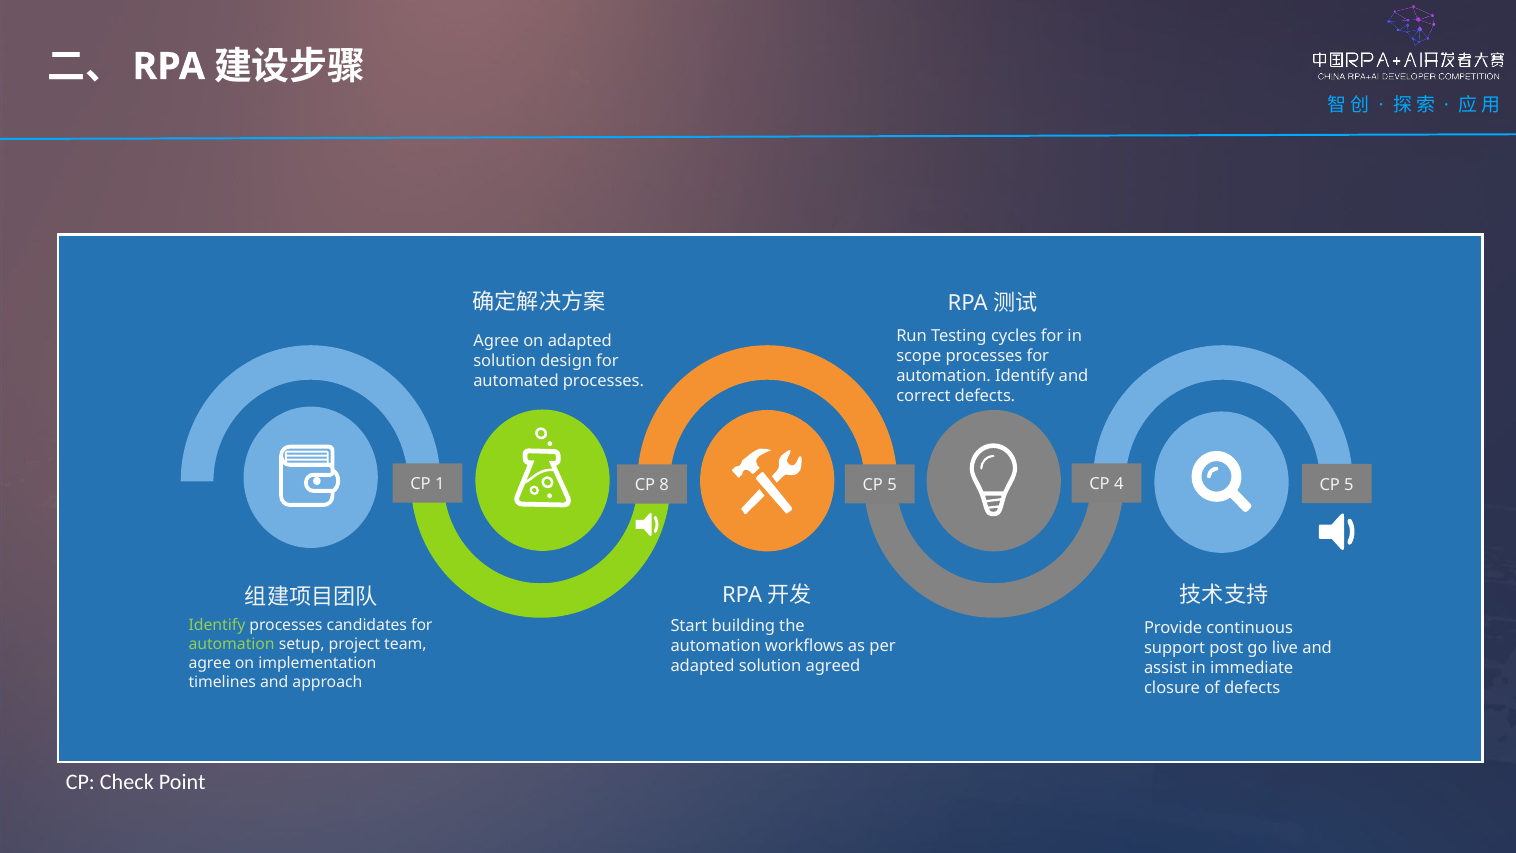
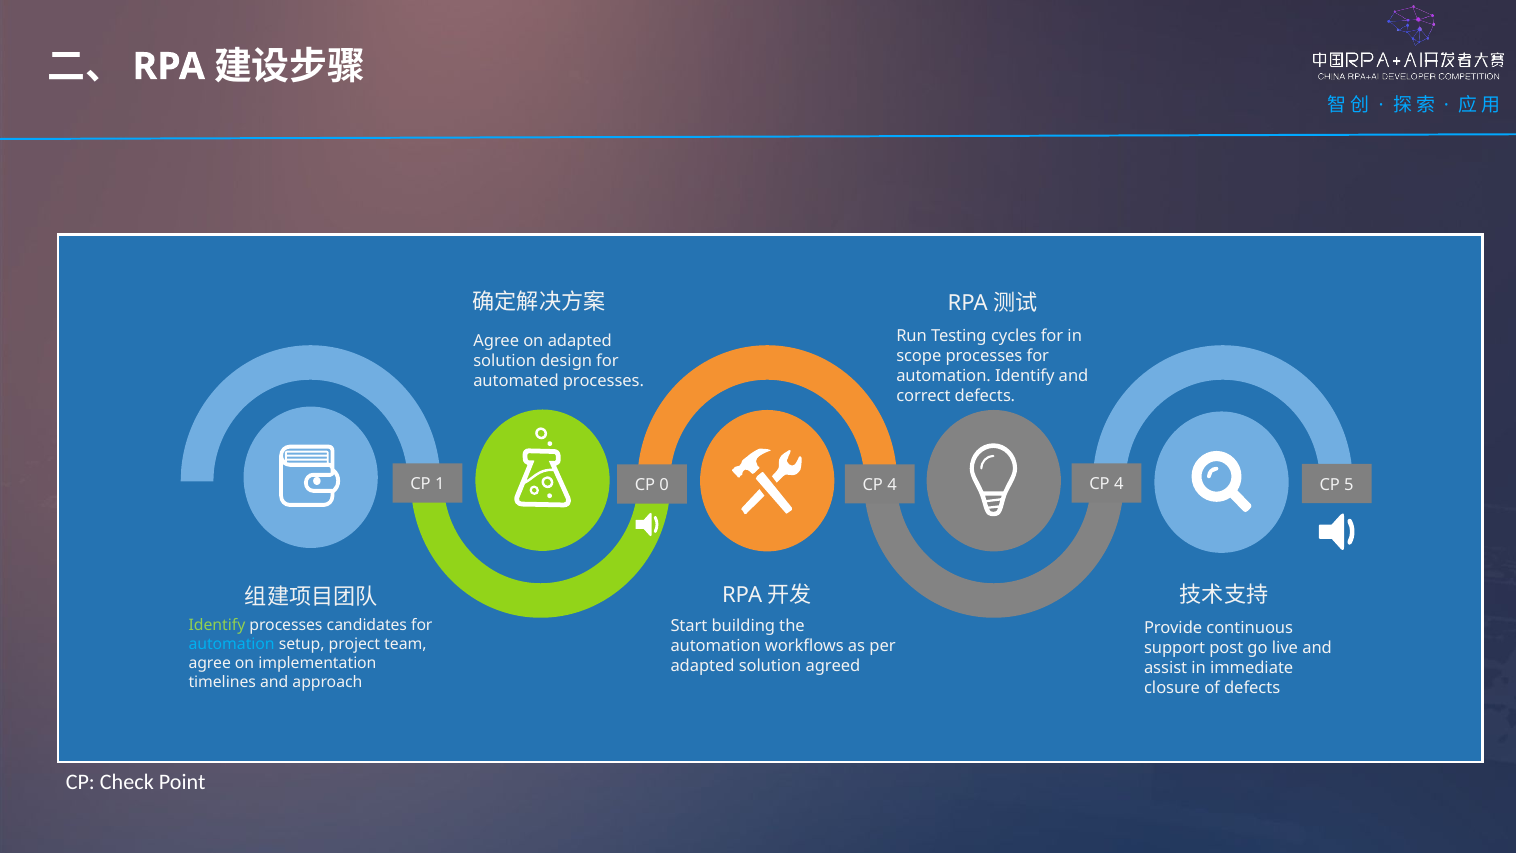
8: 8 -> 0 (664, 485)
5: 5 -> 4 (892, 485)
automation colour: light green -> light blue (232, 644)
